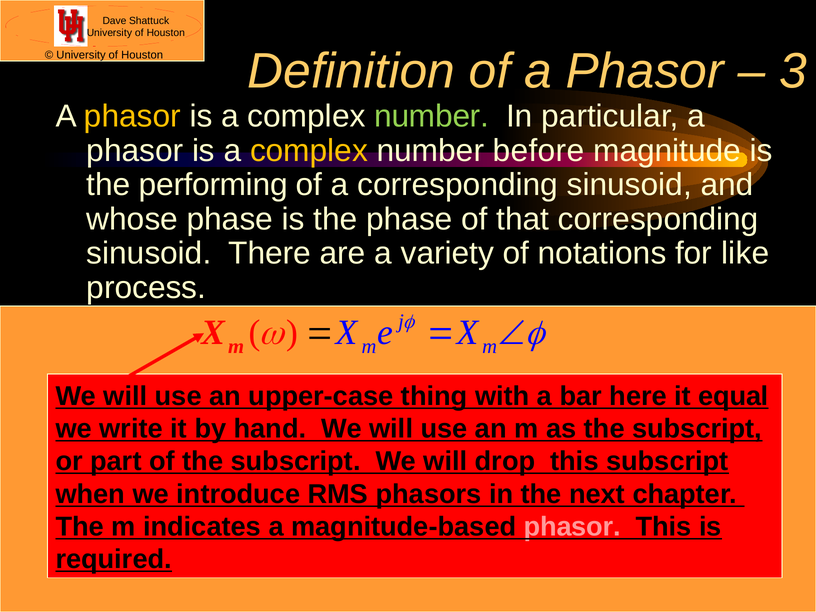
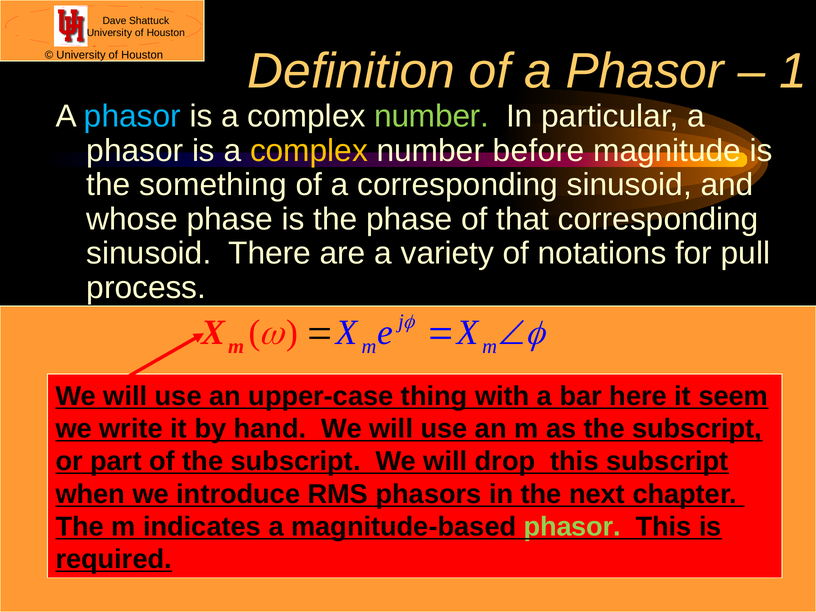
3: 3 -> 1 (793, 71)
phasor colour: yellow -> light blue (132, 116)
performing: performing -> something (213, 185)
like: like -> pull (745, 253)
equal: equal -> seem (733, 396)
phasor colour: pink -> light green (572, 527)
